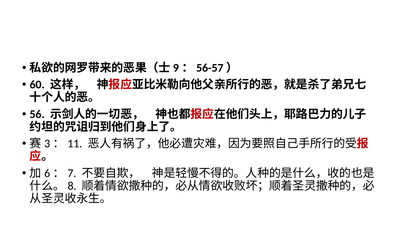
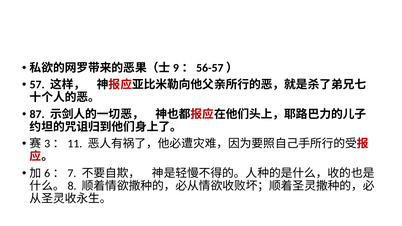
60: 60 -> 57 (37, 85)
56: 56 -> 87 (37, 114)
